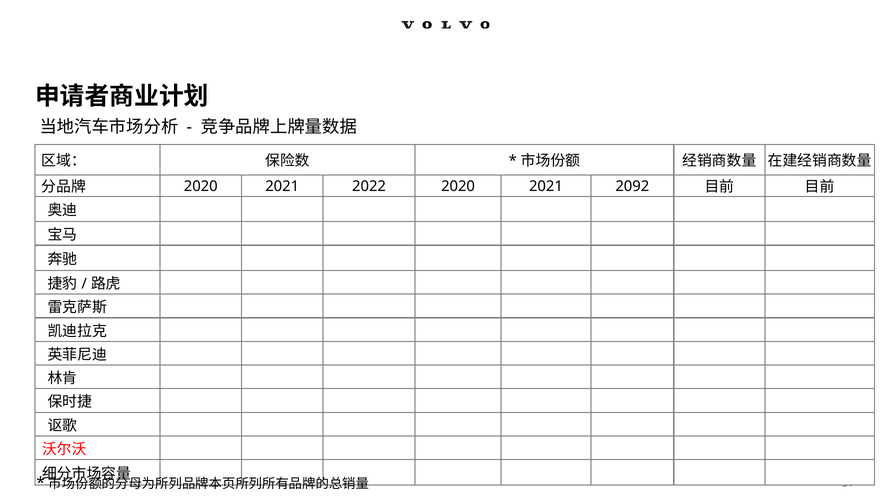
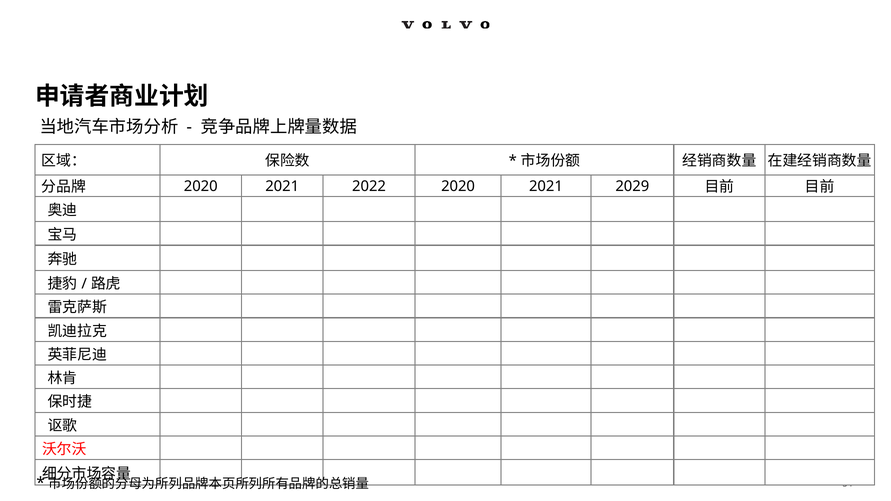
2092: 2092 -> 2029 (632, 186)
